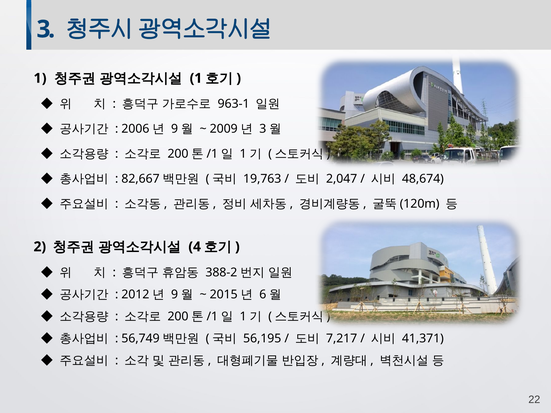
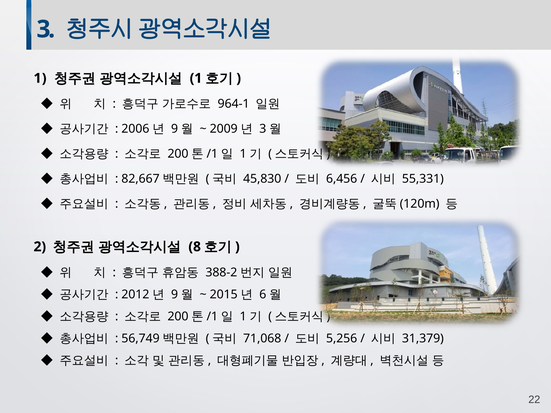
963-1: 963-1 -> 964-1 (234, 104)
19,763: 19,763 -> 45,830 (262, 179)
2,047: 2,047 -> 6,456 (342, 179)
48,674: 48,674 -> 55,331 (423, 179)
4: 4 -> 8 (195, 247)
56,195: 56,195 -> 71,068 (262, 339)
7,217: 7,217 -> 5,256 (342, 339)
41,371: 41,371 -> 31,379 (423, 339)
